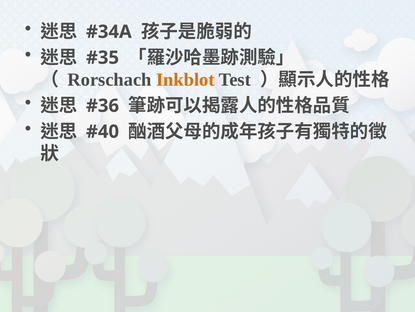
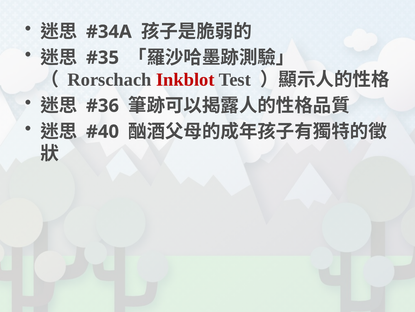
Inkblot colour: orange -> red (185, 80)
